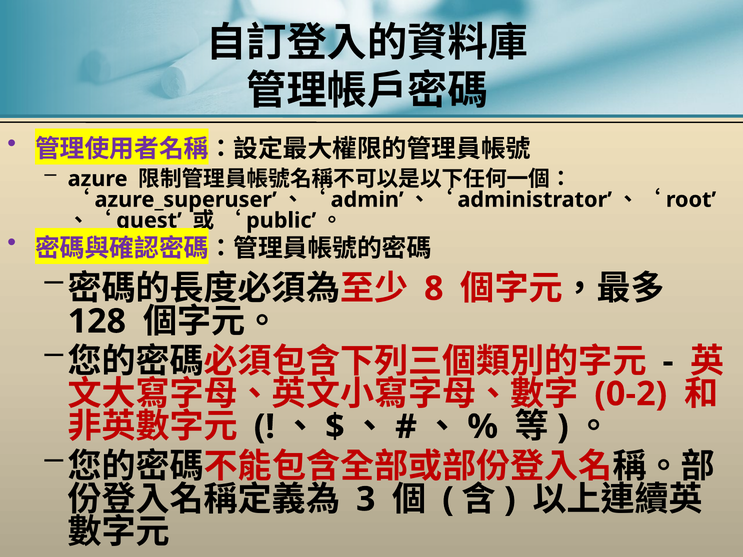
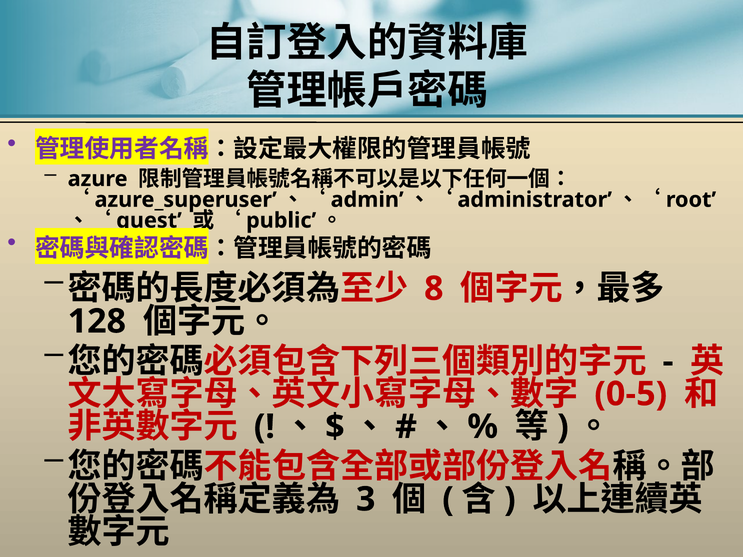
0-2: 0-2 -> 0-5 (631, 394)
